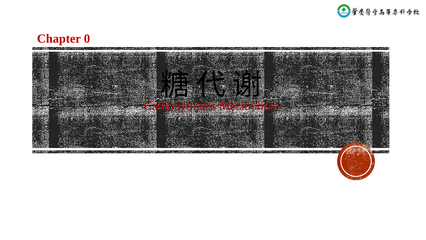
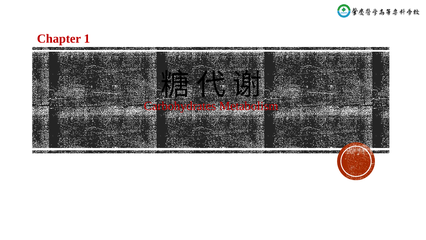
0: 0 -> 1 (87, 39)
